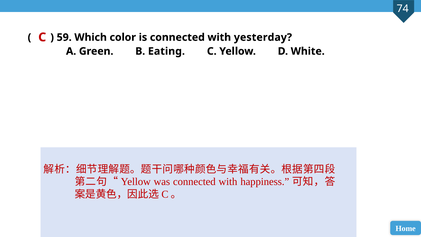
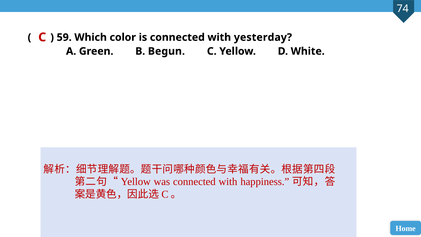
Eating: Eating -> Begun (166, 51)
